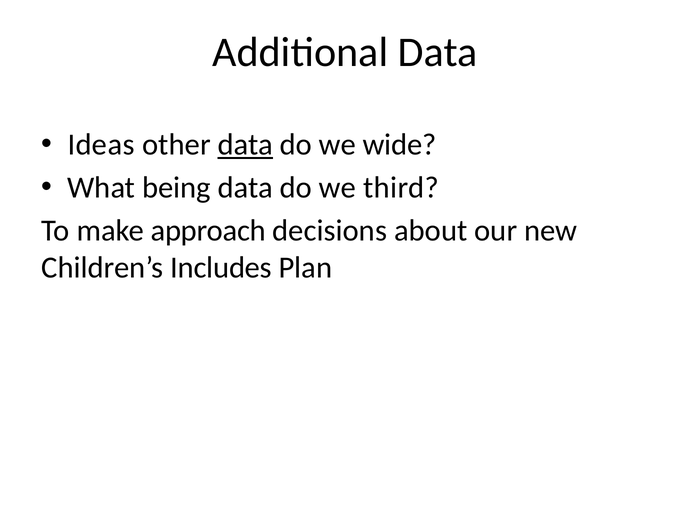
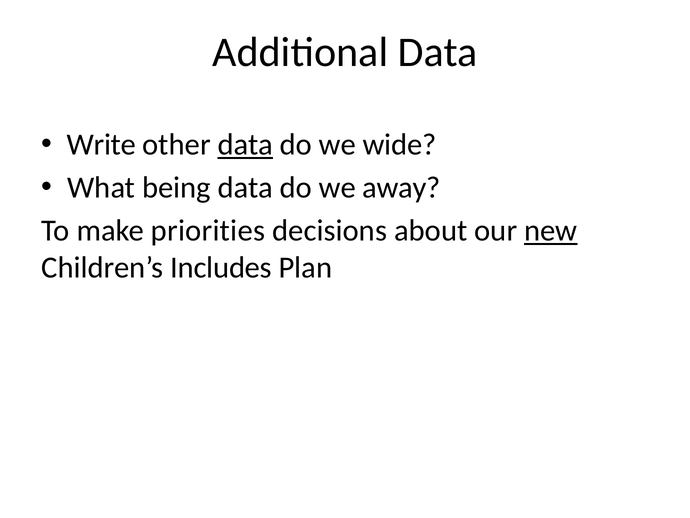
Ideas: Ideas -> Write (101, 145)
third: third -> away (401, 188)
approach: approach -> priorities (208, 231)
new underline: none -> present (551, 231)
